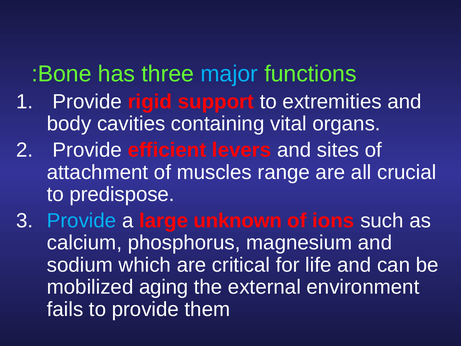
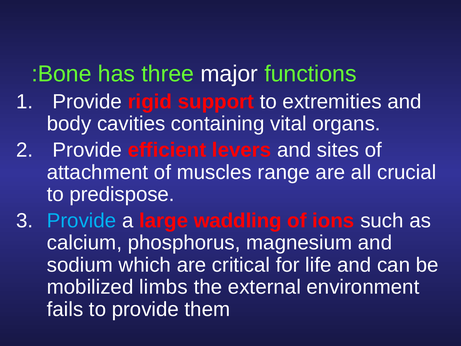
major colour: light blue -> white (229, 74)
unknown: unknown -> waddling (238, 221)
aging: aging -> limbs (164, 287)
